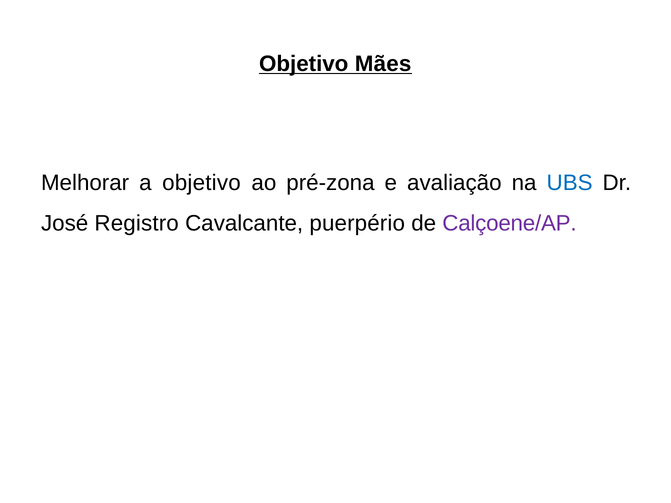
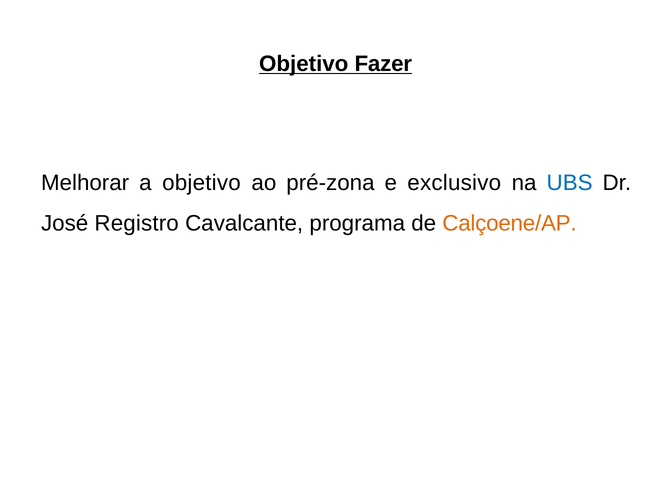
Mães: Mães -> Fazer (383, 64)
avaliação: avaliação -> exclusivo (454, 183)
puerpério: puerpério -> programa (357, 223)
Calçoene/AP colour: purple -> orange (509, 223)
